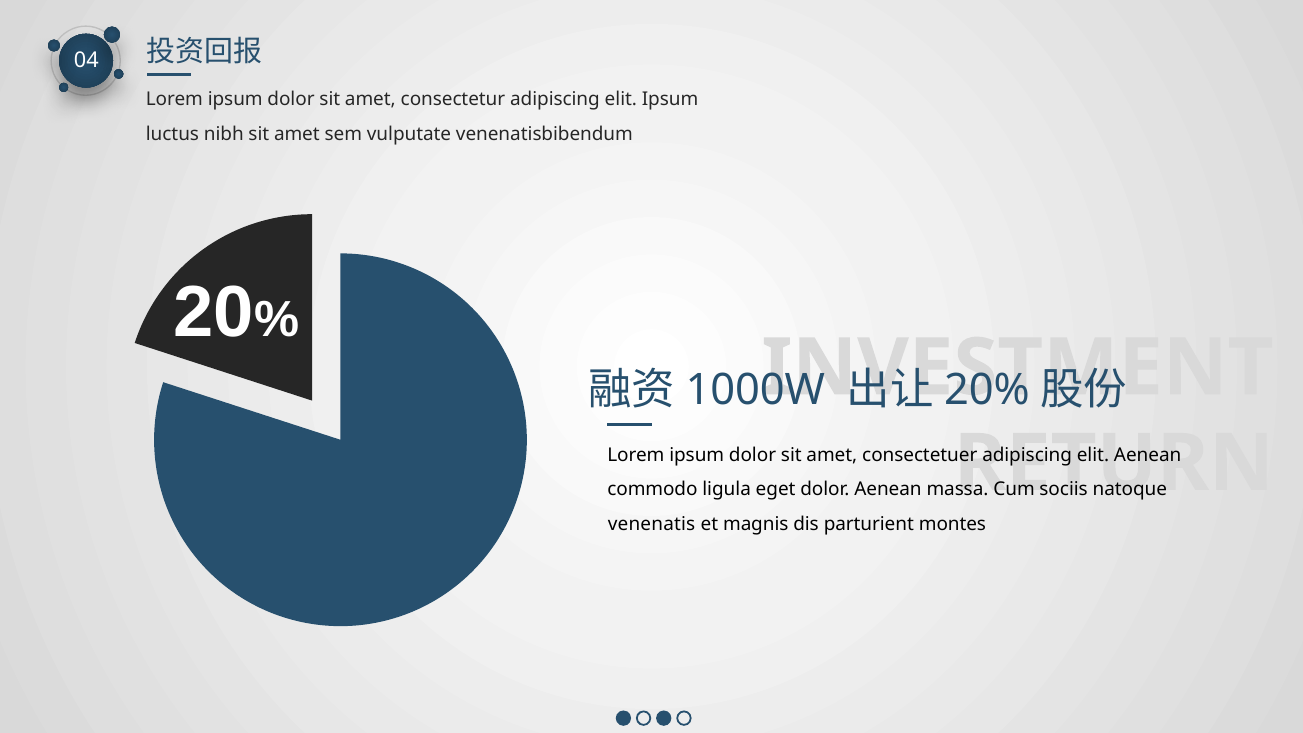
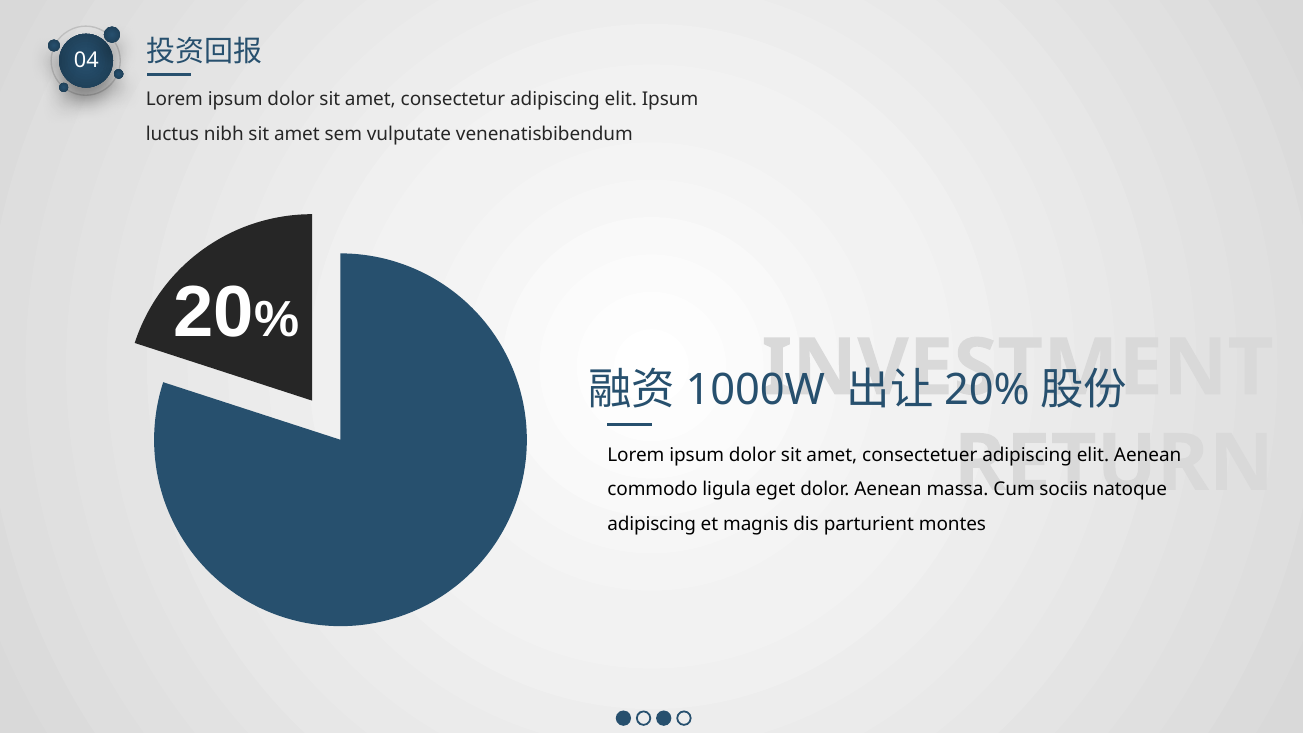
venenatis: venenatis -> adipiscing (652, 524)
